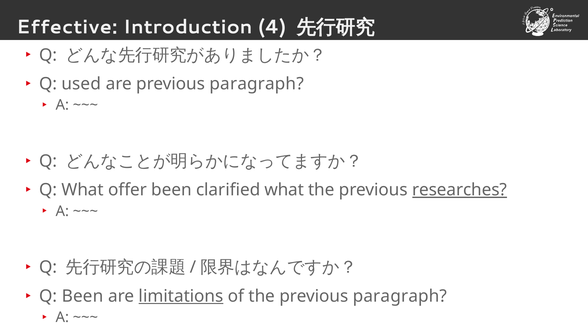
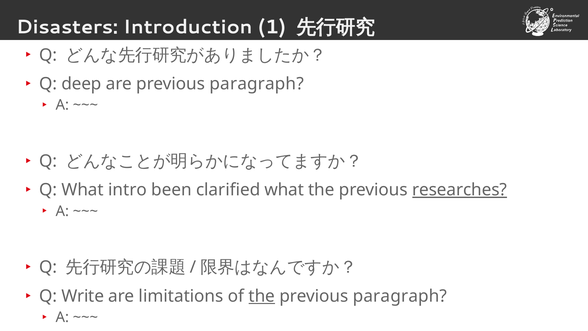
Effective: Effective -> Disasters (67, 27)
4: 4 -> 1 (272, 27)
used: used -> deep (81, 84)
offer: offer -> intro (128, 190)
Q Been: Been -> Write (83, 296)
limitations underline: present -> none (181, 296)
the underline: none -> present (262, 296)
